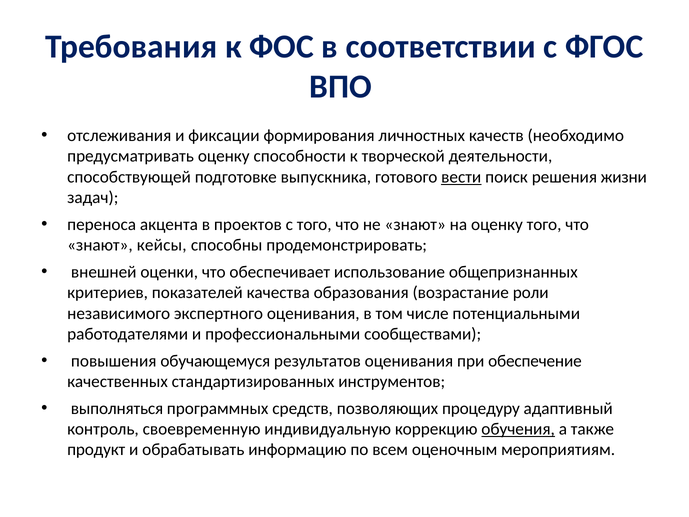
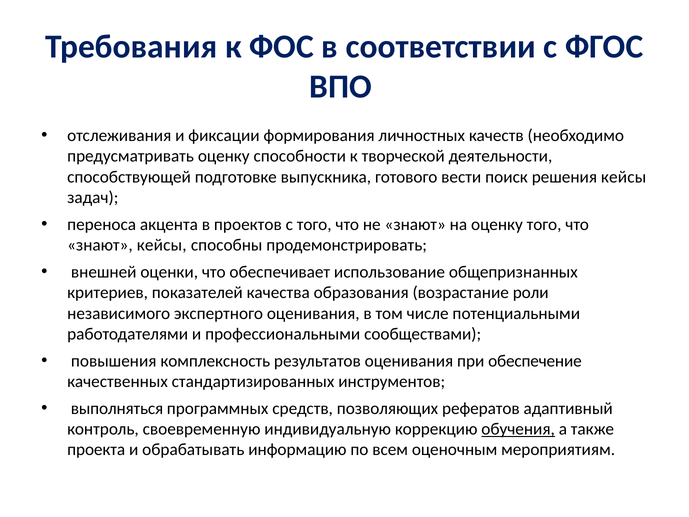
вести underline: present -> none (461, 177)
решения жизни: жизни -> кейсы (624, 177)
обучающемуся: обучающемуся -> комплексность (215, 361)
процедуру: процедуру -> рефератов (481, 408)
продукт: продукт -> проекта (96, 449)
